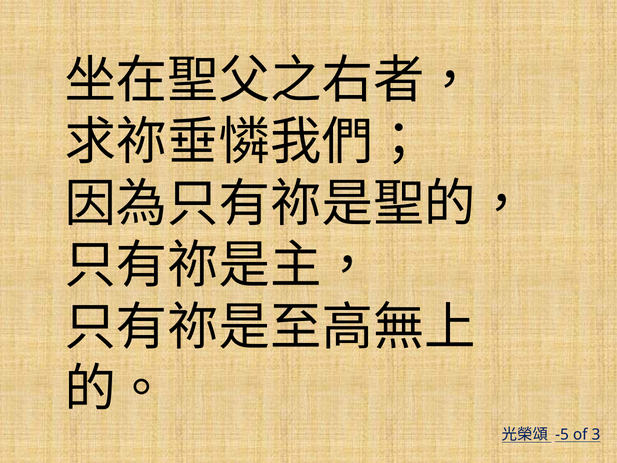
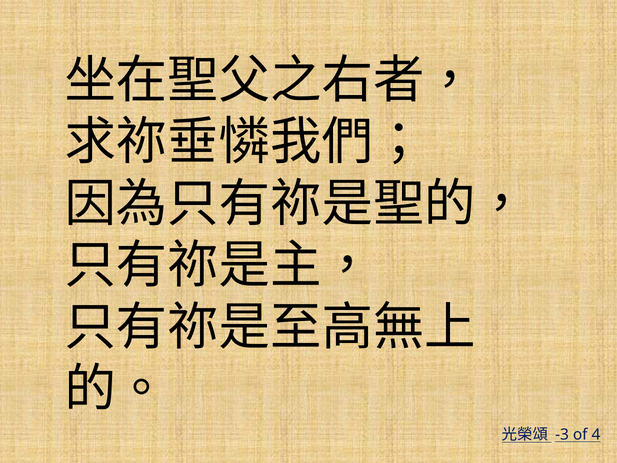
-5: -5 -> -3 (562, 435)
3: 3 -> 4 (596, 435)
